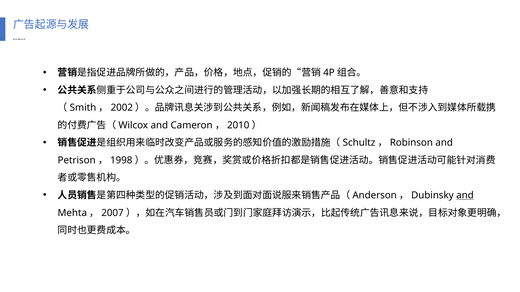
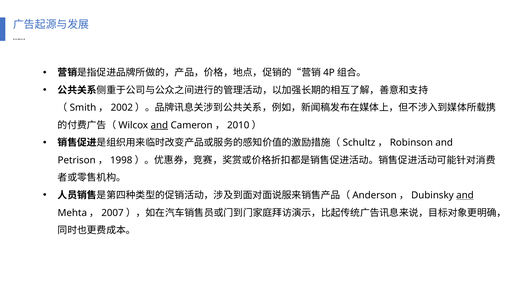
and underline: none -> present (159, 125)
